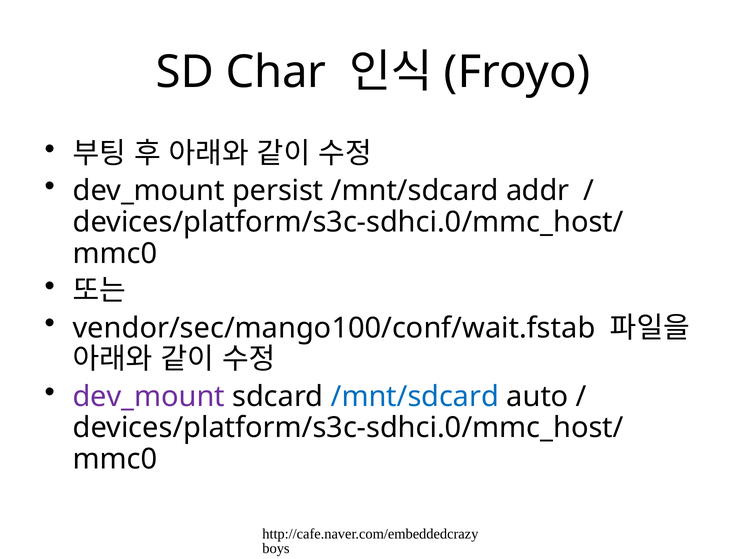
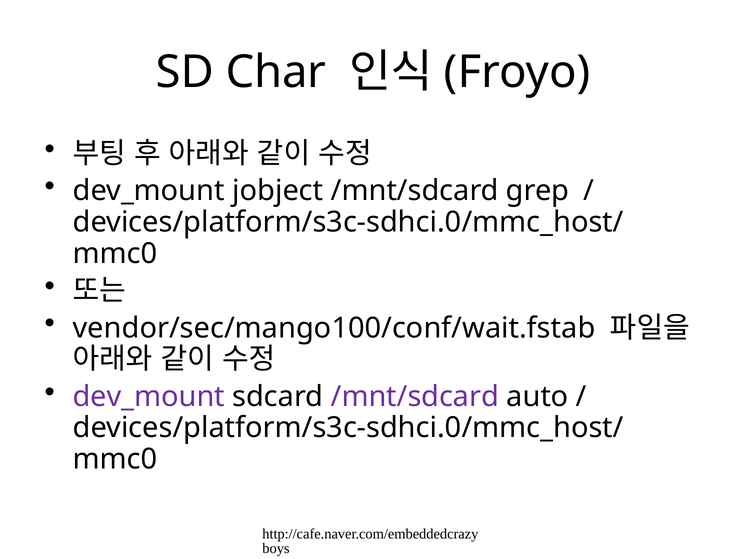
persist: persist -> jobject (278, 191)
addr: addr -> grep (538, 191)
/mnt/sdcard colour: blue -> purple (415, 397)
